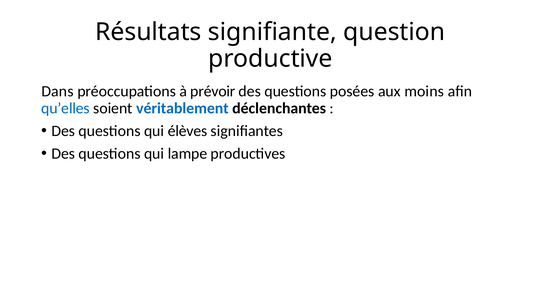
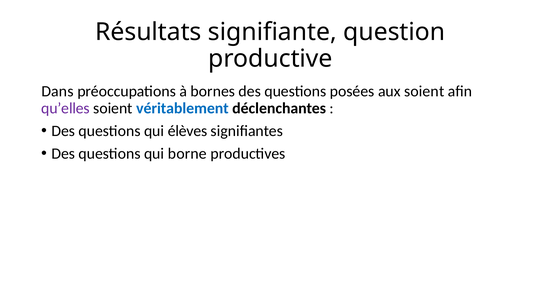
prévoir: prévoir -> bornes (213, 91)
aux moins: moins -> soient (424, 91)
qu’elles colour: blue -> purple (66, 109)
lampe: lampe -> borne (187, 154)
